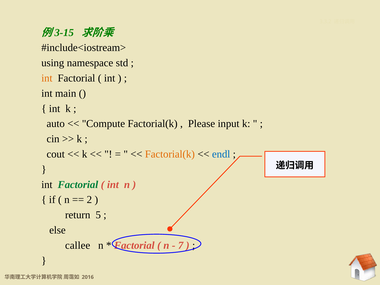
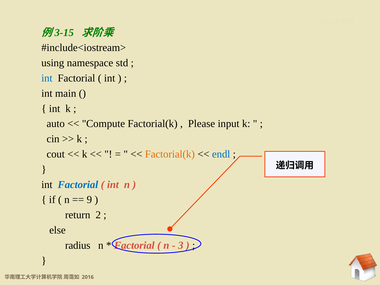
int colour: orange -> blue (47, 78)
Factorial colour: green -> blue (78, 185)
2: 2 -> 9 (89, 200)
5: 5 -> 2 (98, 215)
callee: callee -> radius (78, 245)
7: 7 -> 3 (181, 245)
